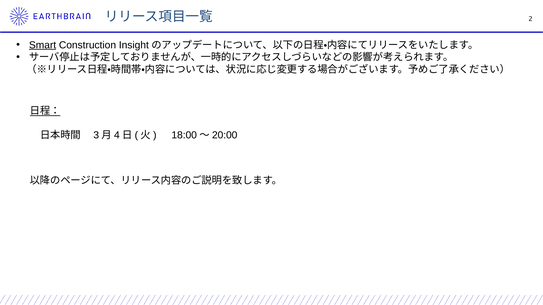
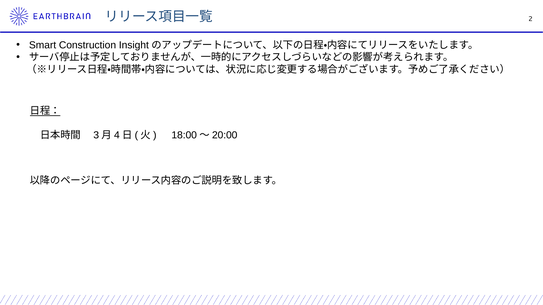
Smart underline: present -> none (43, 45)
